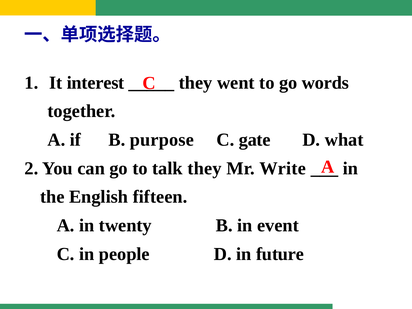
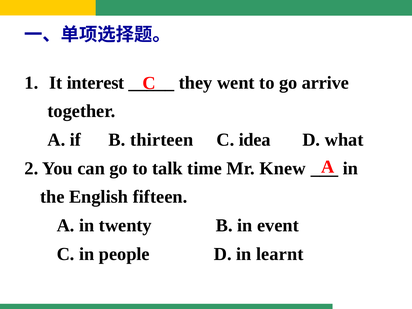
words: words -> arrive (325, 83)
purpose: purpose -> thirteen (162, 140)
gate: gate -> idea (255, 140)
talk they: they -> time (205, 168)
Write: Write -> Knew (283, 168)
future: future -> learnt (280, 254)
